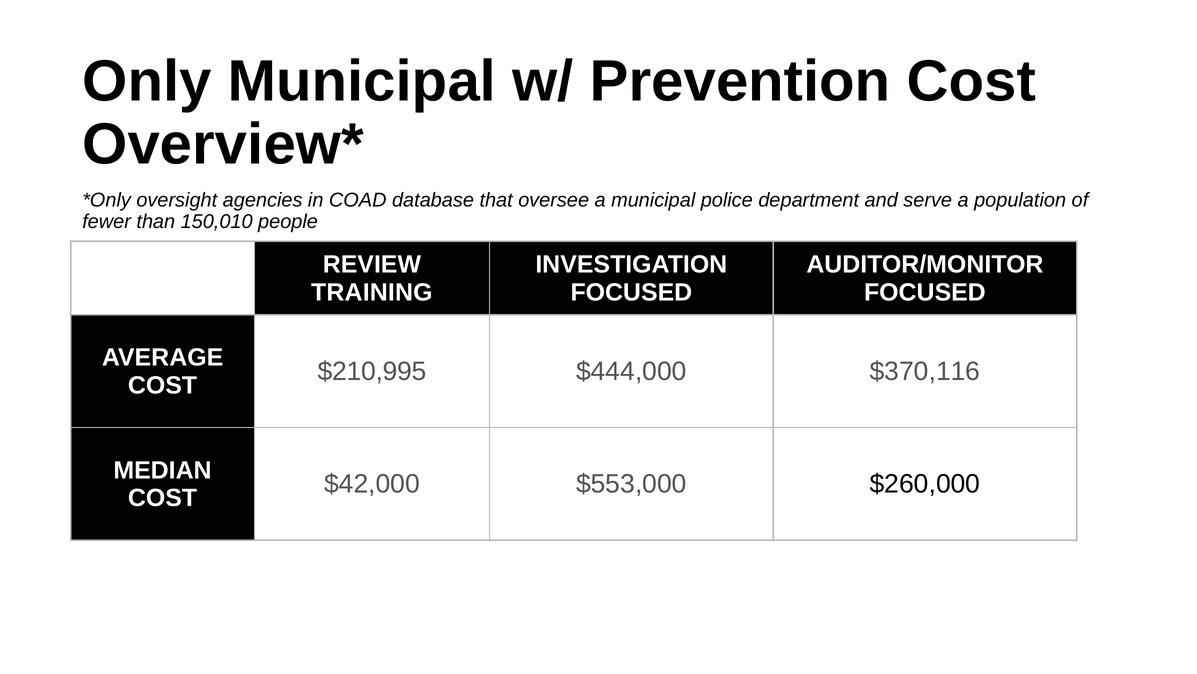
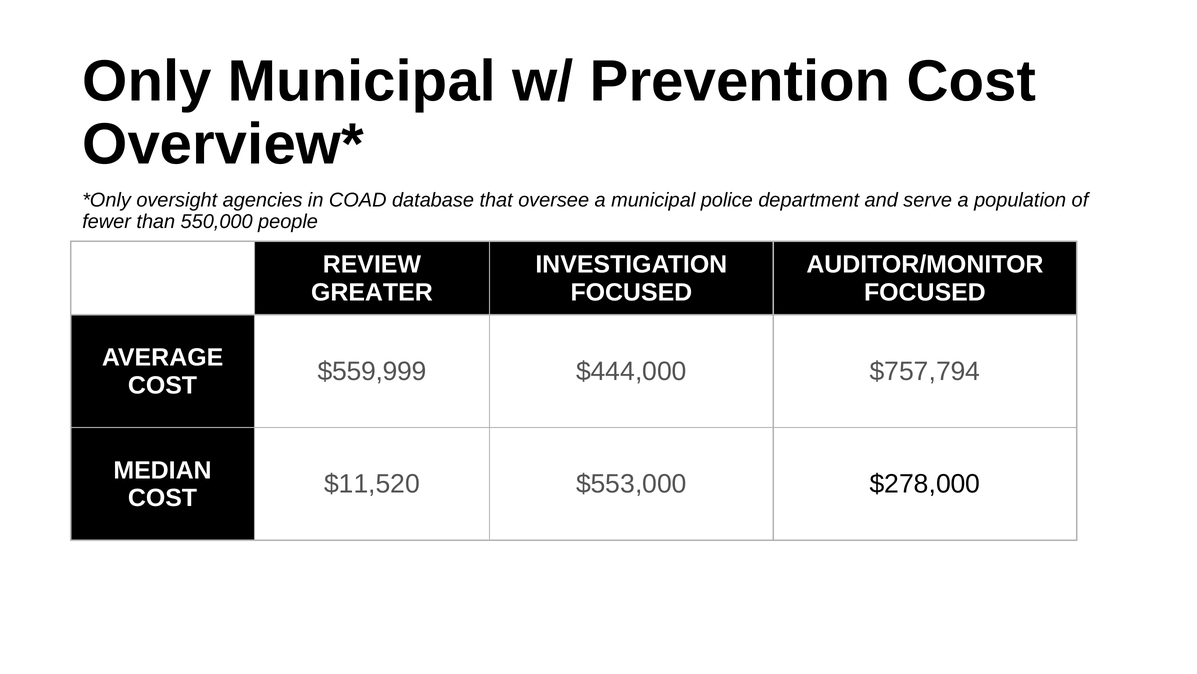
150,010: 150,010 -> 550,000 (217, 222)
TRAINING: TRAINING -> GREATER (372, 292)
$210,995: $210,995 -> $559,999 (372, 371)
$370,116: $370,116 -> $757,794 (925, 371)
$42,000: $42,000 -> $11,520 (372, 484)
$260,000: $260,000 -> $278,000 (925, 484)
